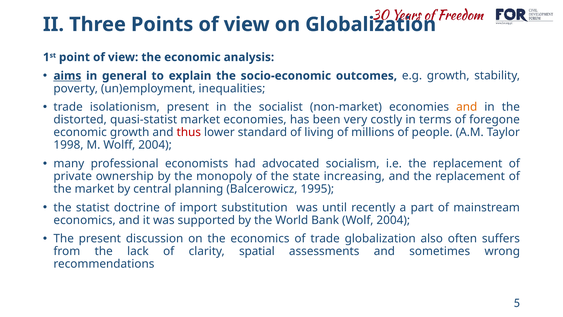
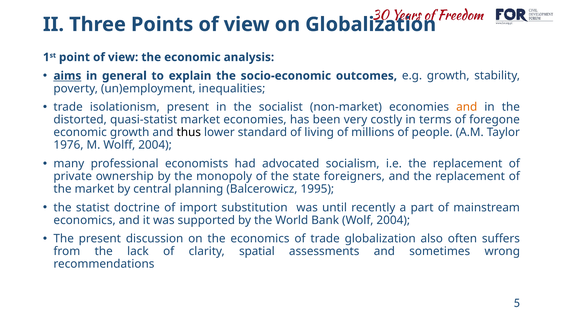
thus colour: red -> black (189, 132)
1998: 1998 -> 1976 (68, 145)
increasing: increasing -> foreigners (354, 176)
